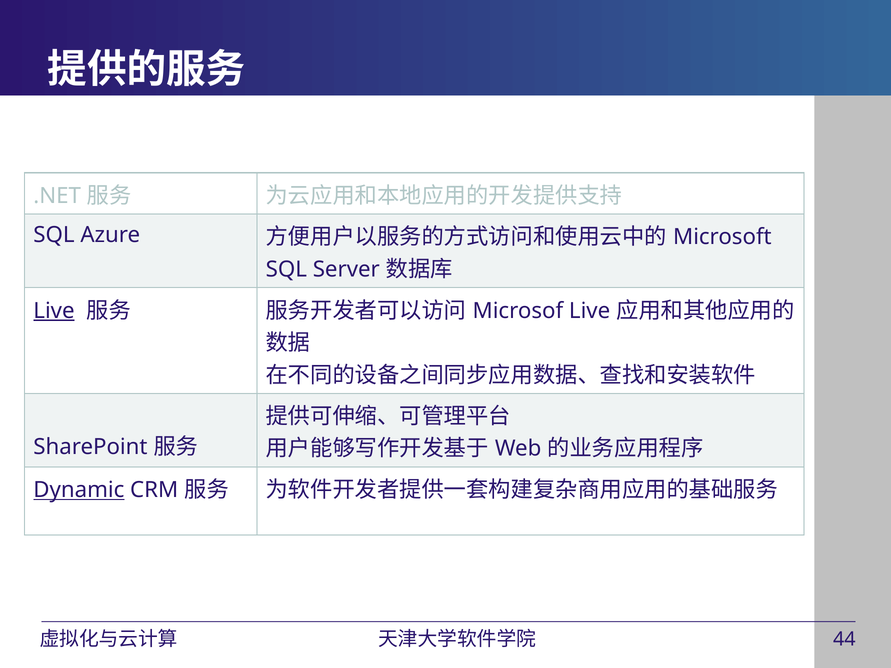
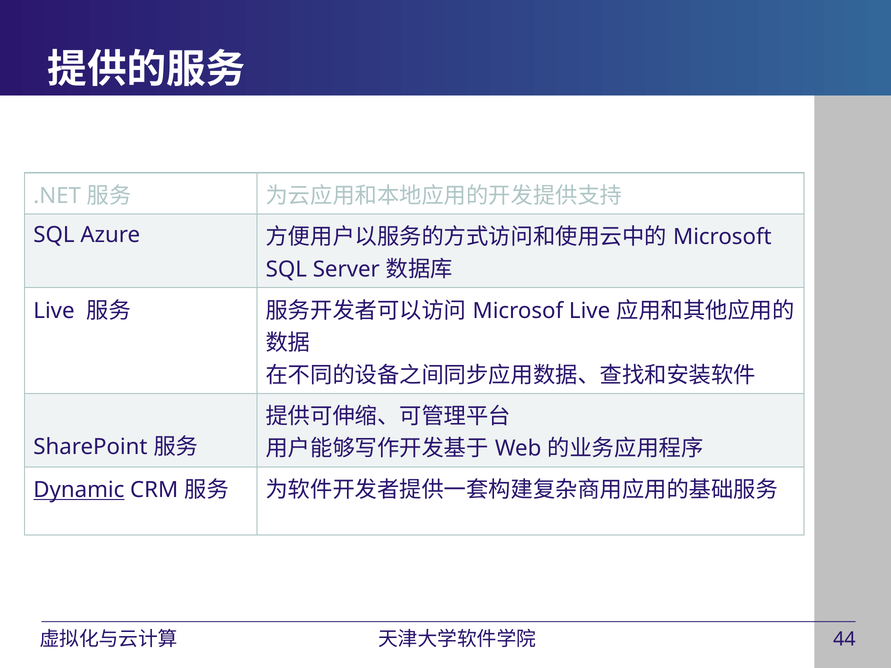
Live underline: present -> none (54, 311)
